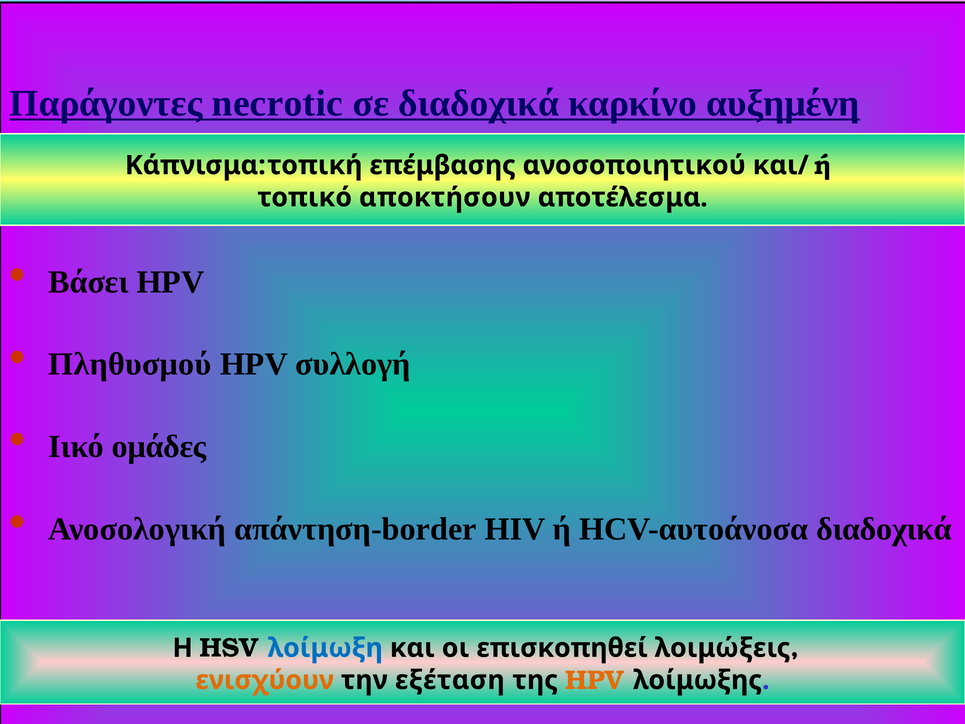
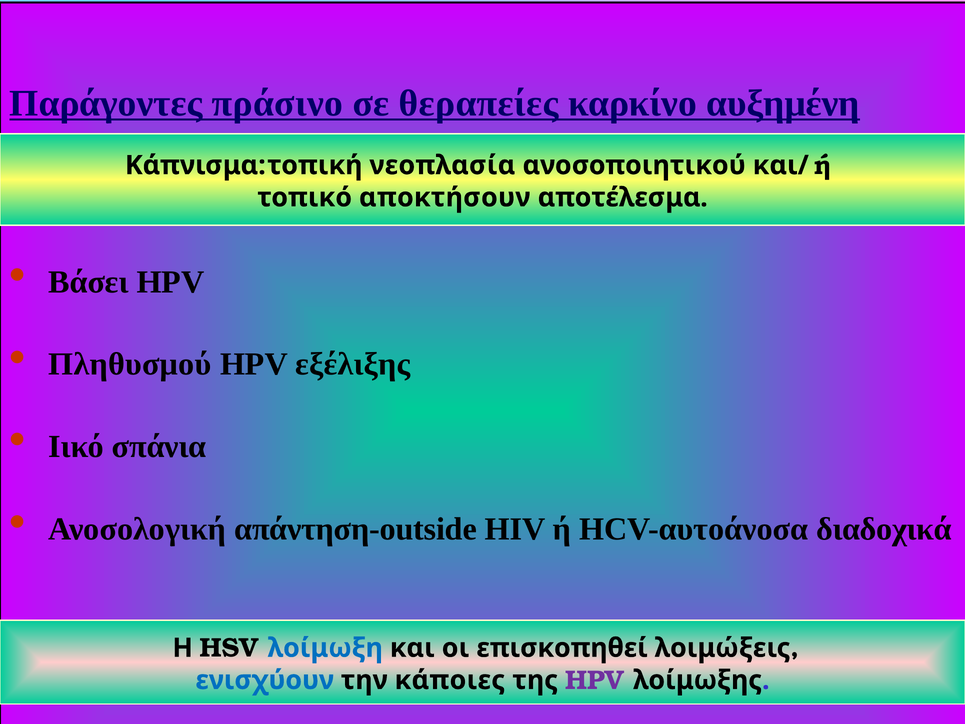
necrotic: necrotic -> πράσινο (277, 103)
σε διαδοχικά: διαδοχικά -> θεραπείες (479, 103)
επέμβασης: επέμβασης -> νεοπλασία (442, 165)
συλλογή: συλλογή -> εξέλιξης (353, 364)
ομάδες: ομάδες -> σπάνια (159, 446)
απάντηση-border: απάντηση-border -> απάντηση-outside (356, 529)
ενισχύουν colour: orange -> blue (265, 680)
εξέταση: εξέταση -> κάποιες (450, 680)
HPV colour: orange -> purple (595, 680)
